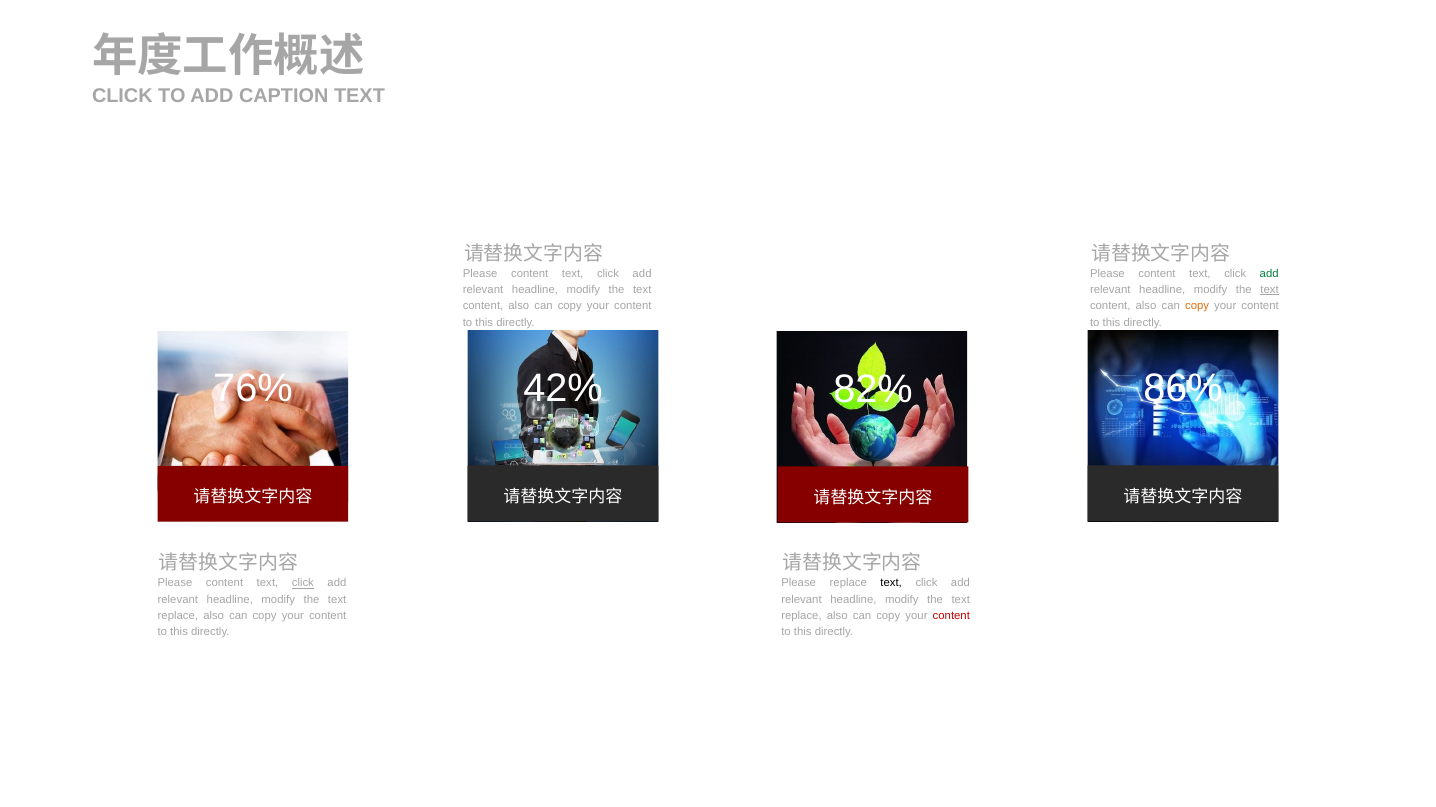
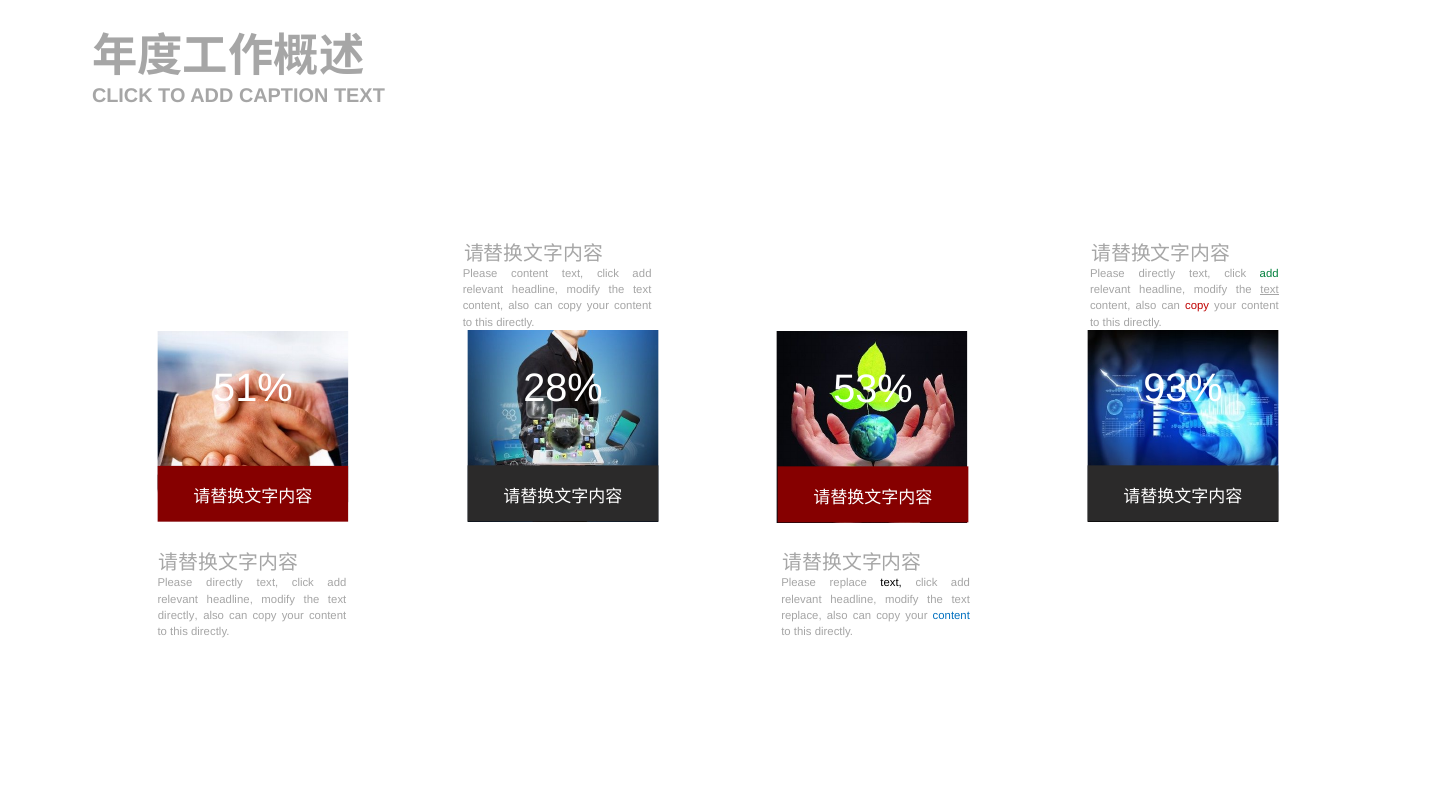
content: content -> directly (1157, 274)
copy colour: orange -> red (1197, 306)
42%: 42% -> 28% (563, 389)
86%: 86% -> 93% (1183, 389)
76%: 76% -> 51% (253, 389)
82%: 82% -> 53% (873, 390)
content: content -> directly (224, 584)
click underline: present -> none (303, 584)
replace: replace -> directly (178, 616)
content colour: red -> blue (951, 616)
